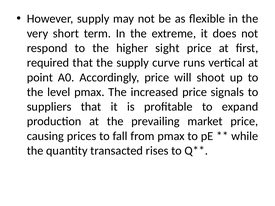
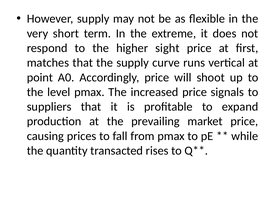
required: required -> matches (48, 63)
